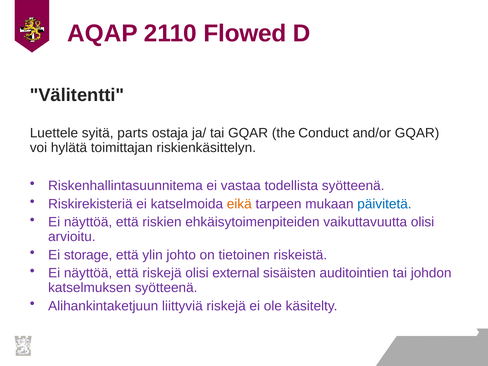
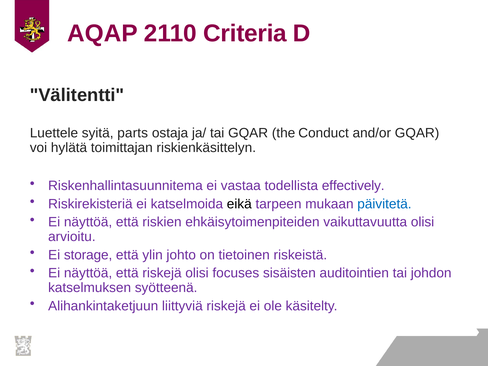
Flowed: Flowed -> Criteria (245, 33)
todellista syötteenä: syötteenä -> effectively (353, 186)
eikä colour: orange -> black (239, 204)
external: external -> focuses (236, 273)
